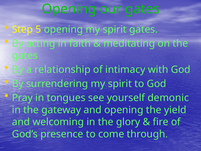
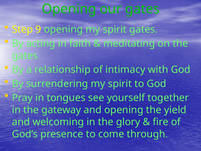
5: 5 -> 9 (38, 29)
demonic: demonic -> together (168, 98)
